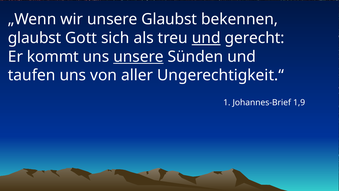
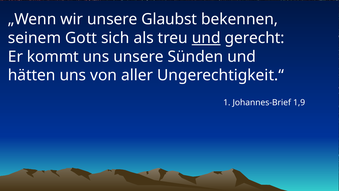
glaubst: glaubst -> seinem (34, 38)
unsere underline: present -> none (138, 57)
taufen: taufen -> hätten (32, 75)
